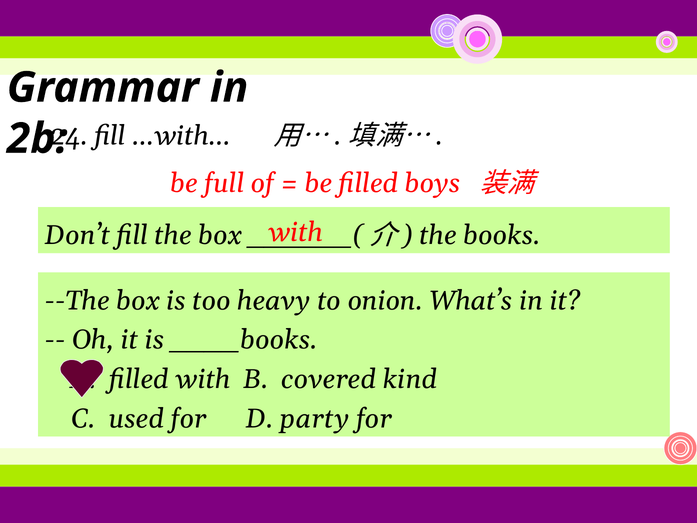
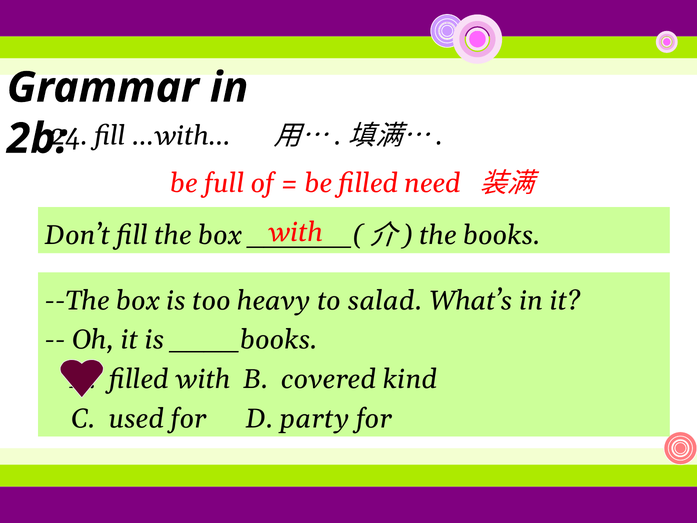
boys: boys -> need (433, 183)
onion: onion -> salad (385, 301)
